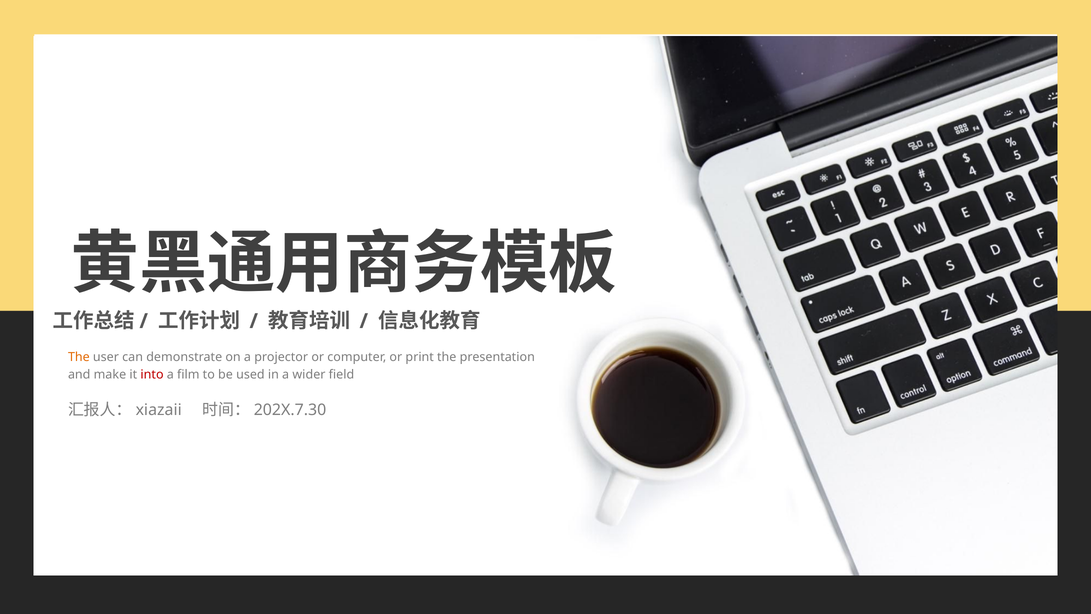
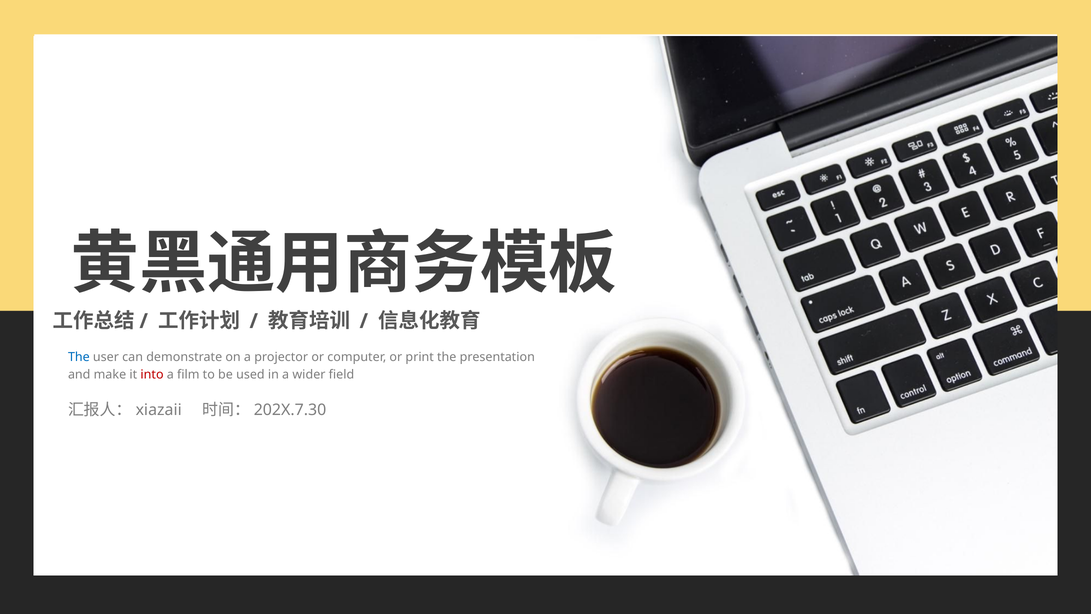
The colour: orange -> blue (79, 357)
